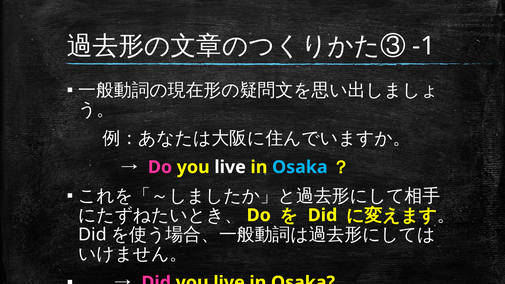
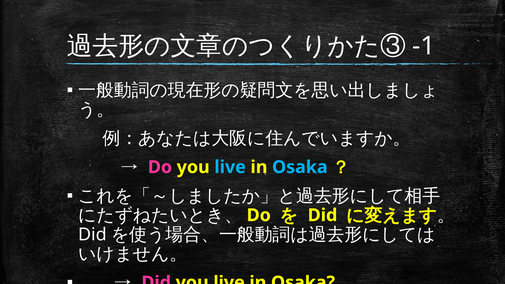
live colour: white -> light blue (230, 167)
